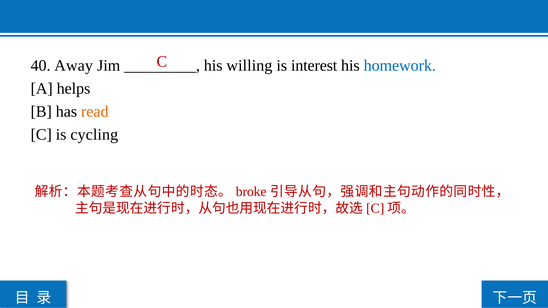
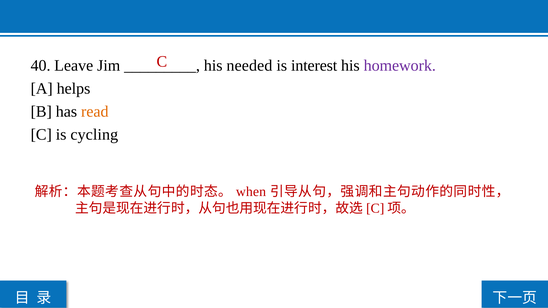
Away: Away -> Leave (74, 66)
willing: willing -> needed (249, 66)
homework colour: blue -> purple (400, 66)
broke: broke -> when (251, 192)
